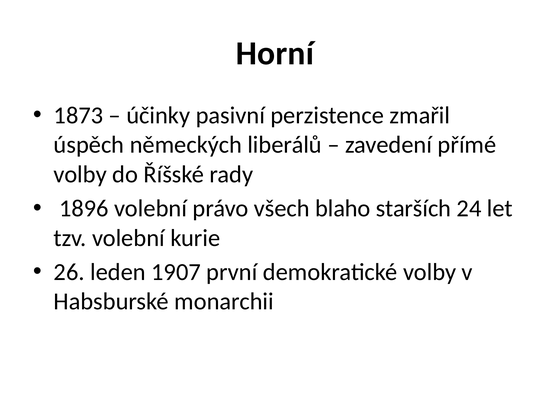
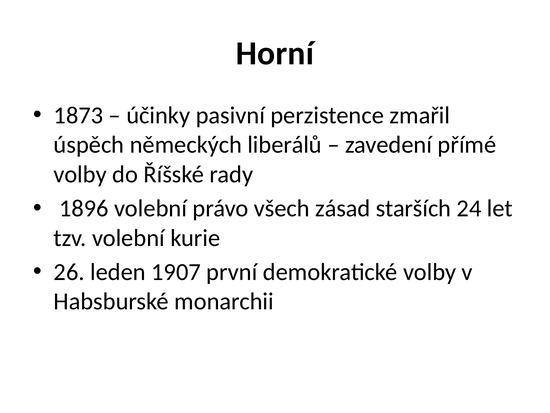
blaho: blaho -> zásad (343, 208)
